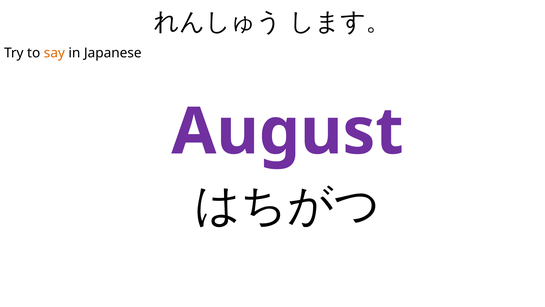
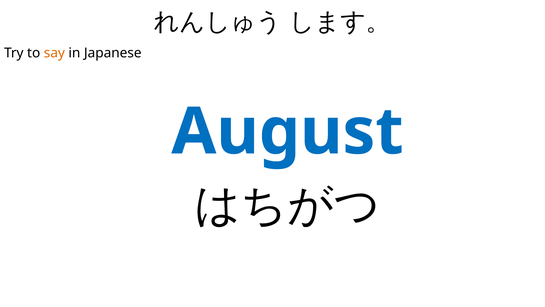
August colour: purple -> blue (287, 132)
